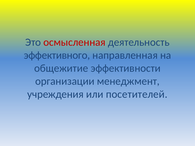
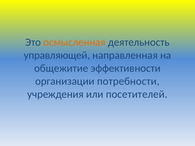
осмысленная colour: red -> orange (74, 42)
эффективного: эффективного -> управляющей (57, 55)
менеджмент: менеджмент -> потребности (128, 81)
